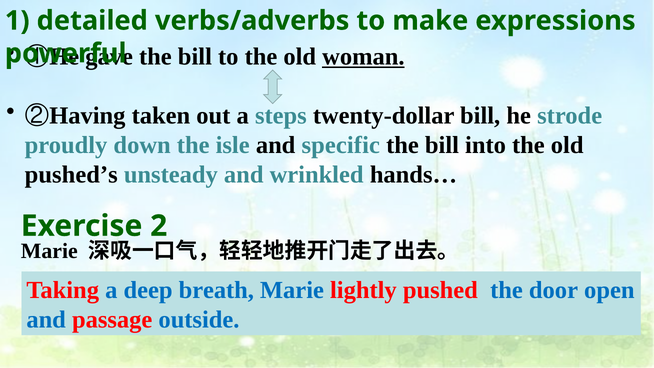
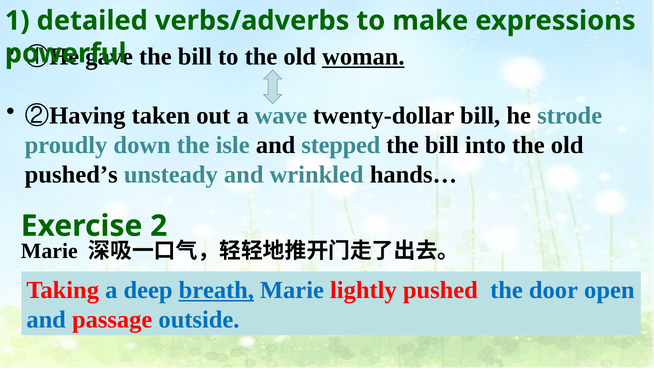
steps: steps -> wave (281, 116)
specific: specific -> stepped (341, 145)
breath underline: none -> present (216, 290)
